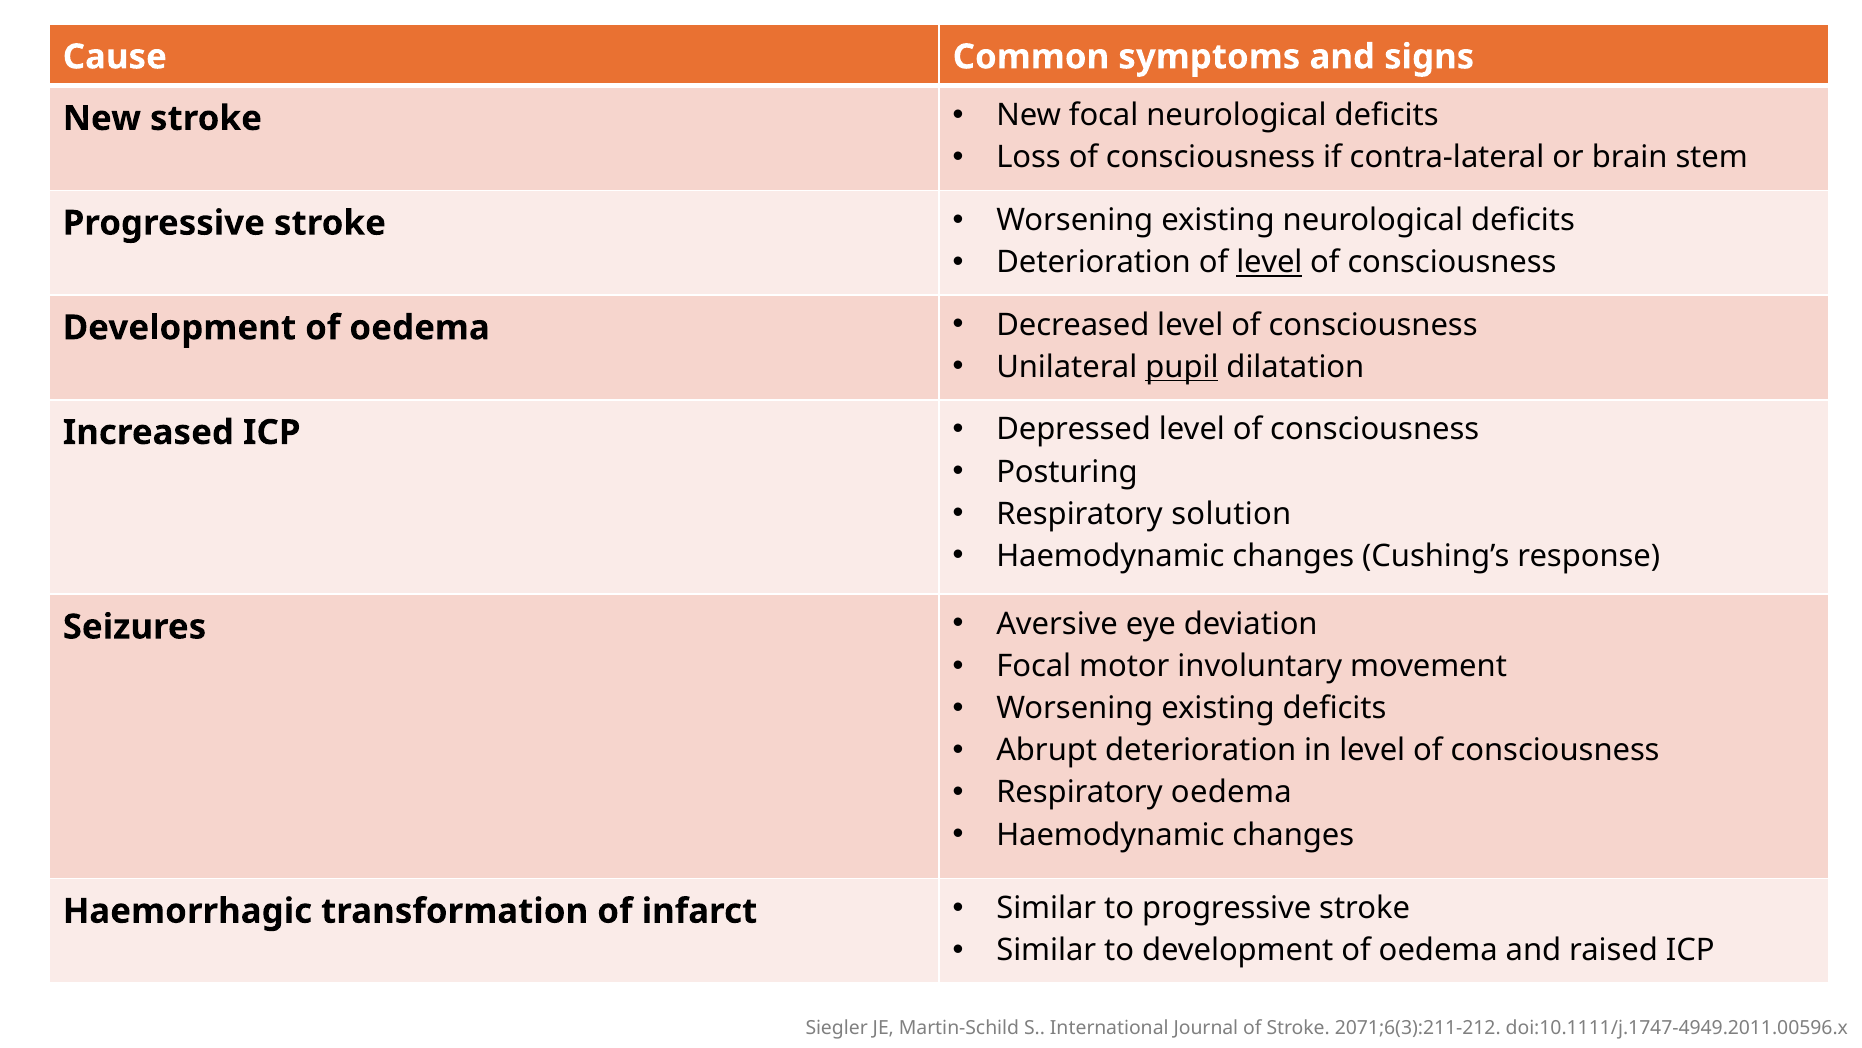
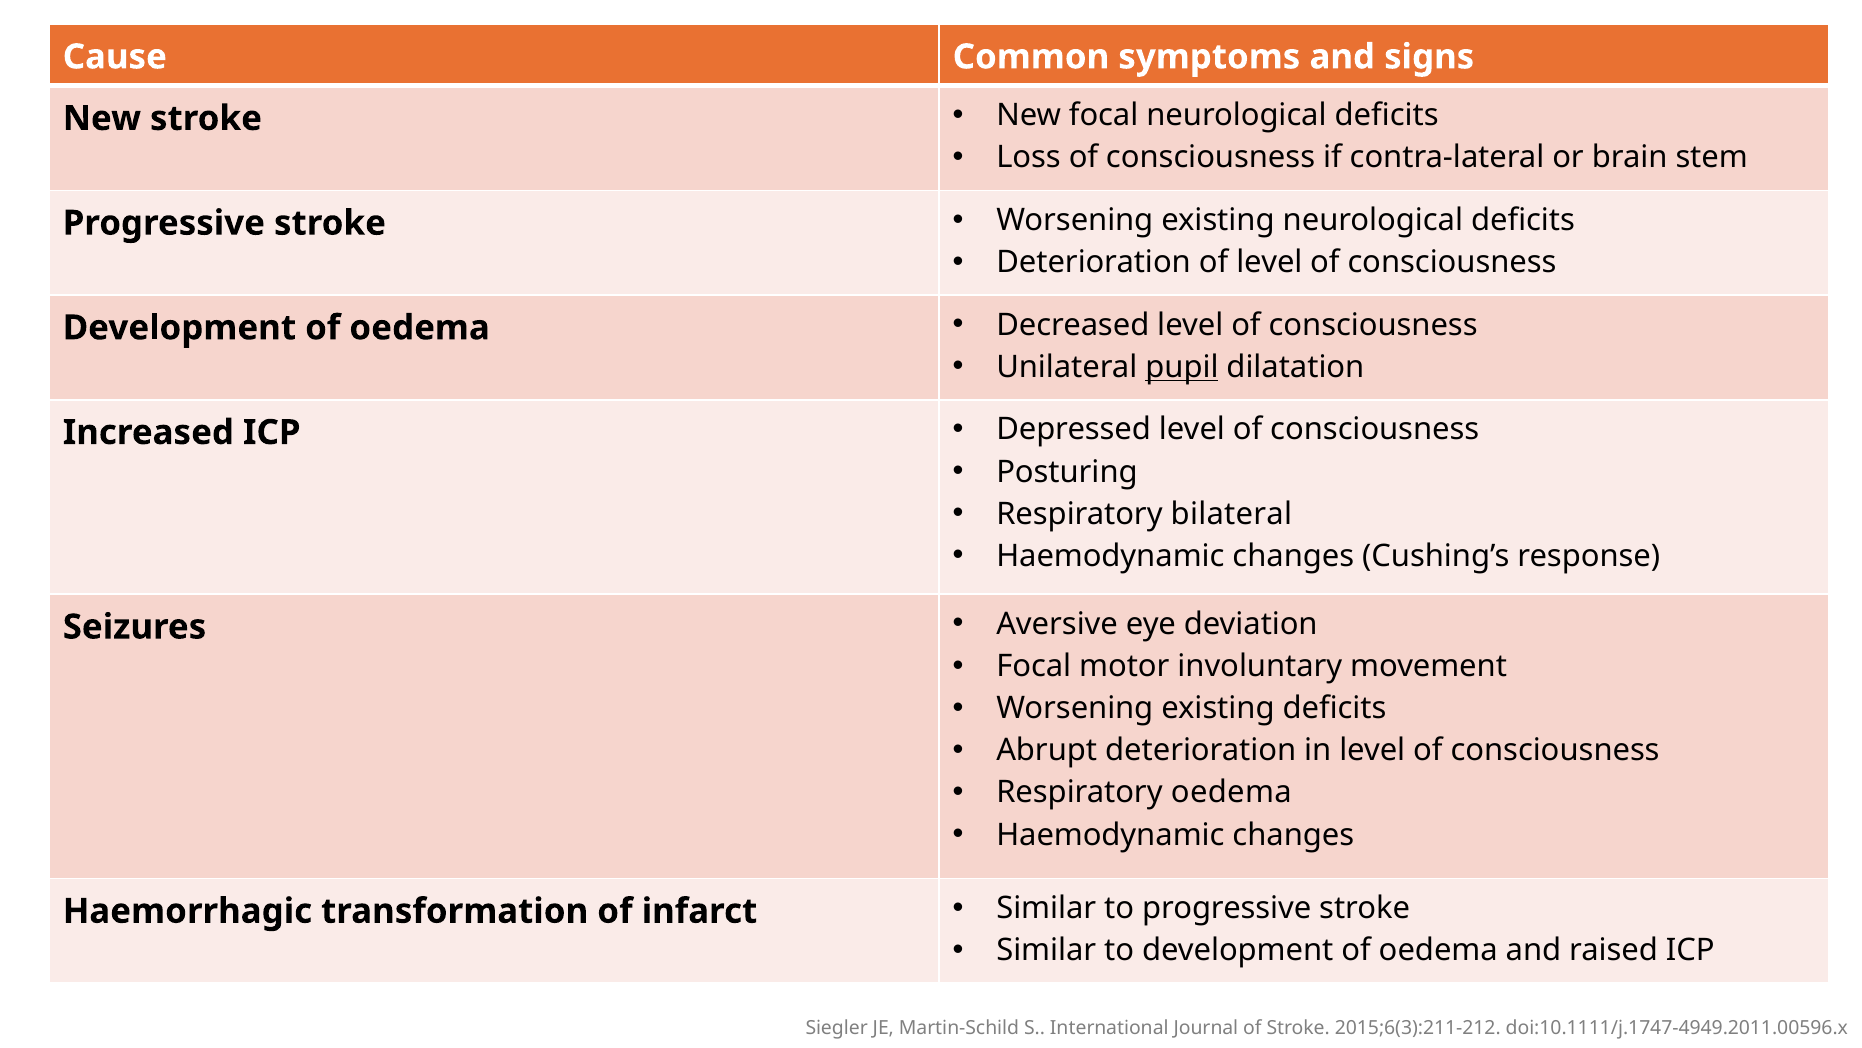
level underline: present -> none (1269, 262)
solution: solution -> bilateral (1231, 514)
2071;6(3):211-212: 2071;6(3):211-212 -> 2015;6(3):211-212 (1418, 1027)
